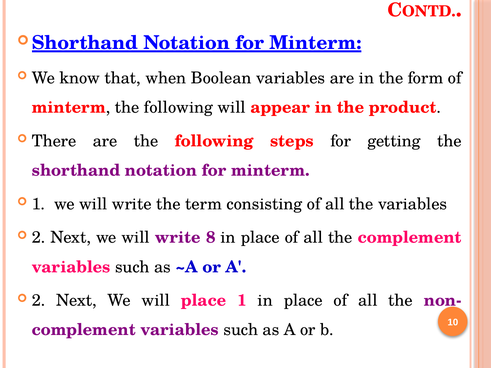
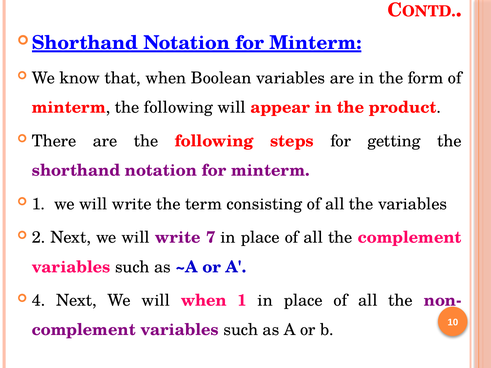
8: 8 -> 7 (211, 238)
2: 2 -> 4 (39, 301)
will place: place -> when (204, 301)
